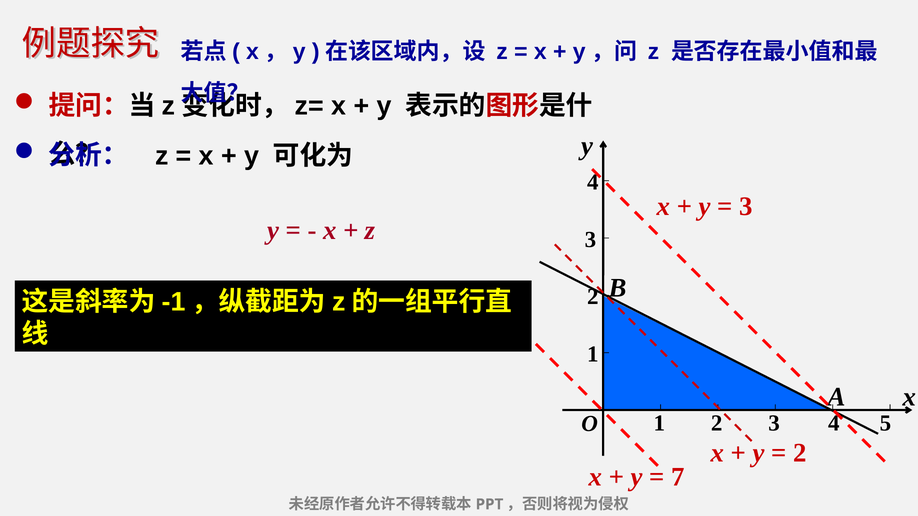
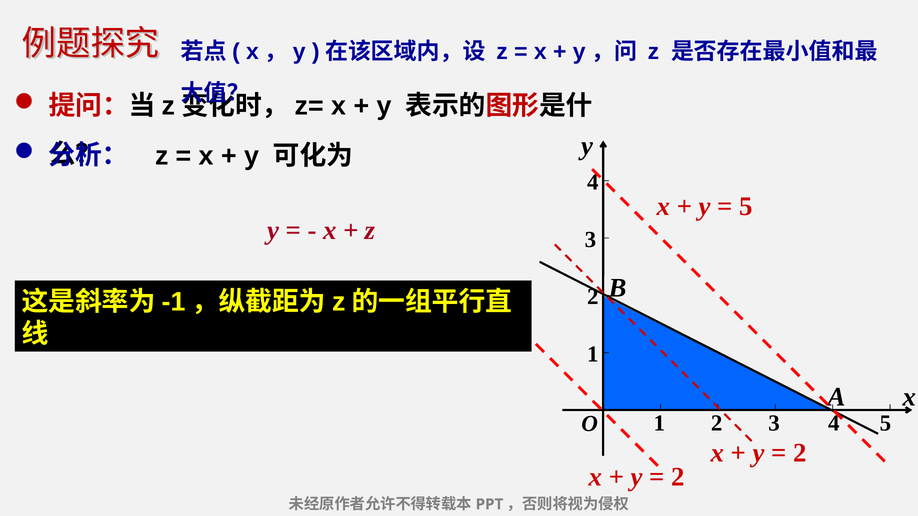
3: 3 -> 5 (746, 207)
7: 7 -> 2 (678, 477)
